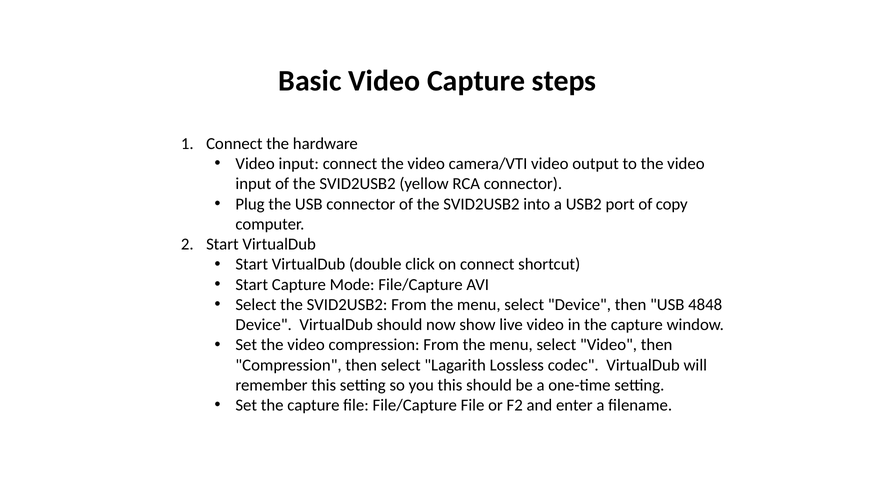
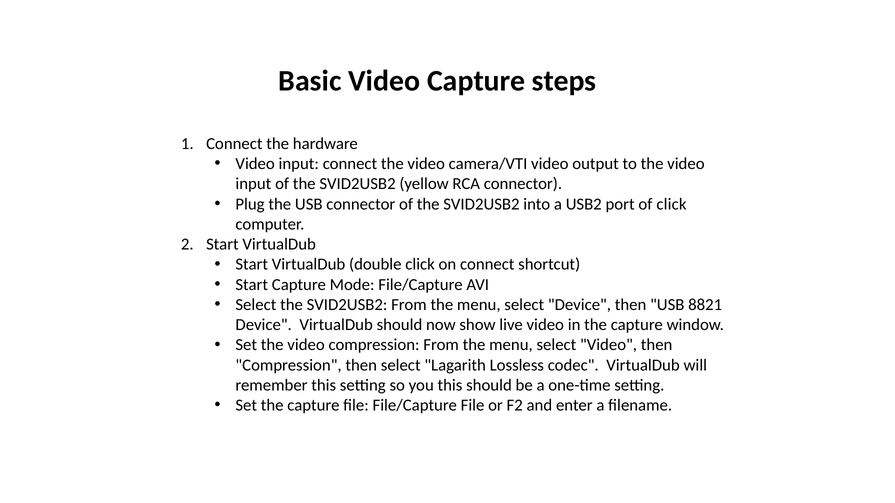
of copy: copy -> click (672, 204)
4848: 4848 -> 8821 (705, 305)
